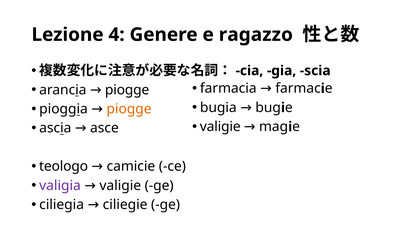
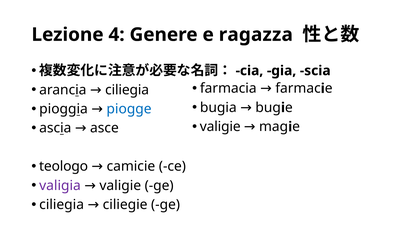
ragazzo: ragazzo -> ragazza (256, 35)
arancia piogge: piogge -> ciliegia (127, 90)
piogge colour: orange -> blue (129, 109)
